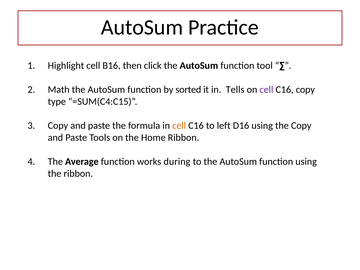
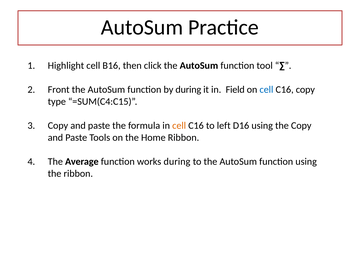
Math: Math -> Front (59, 89)
by sorted: sorted -> during (188, 89)
Tells: Tells -> Field (235, 89)
cell colour: purple -> blue (266, 89)
